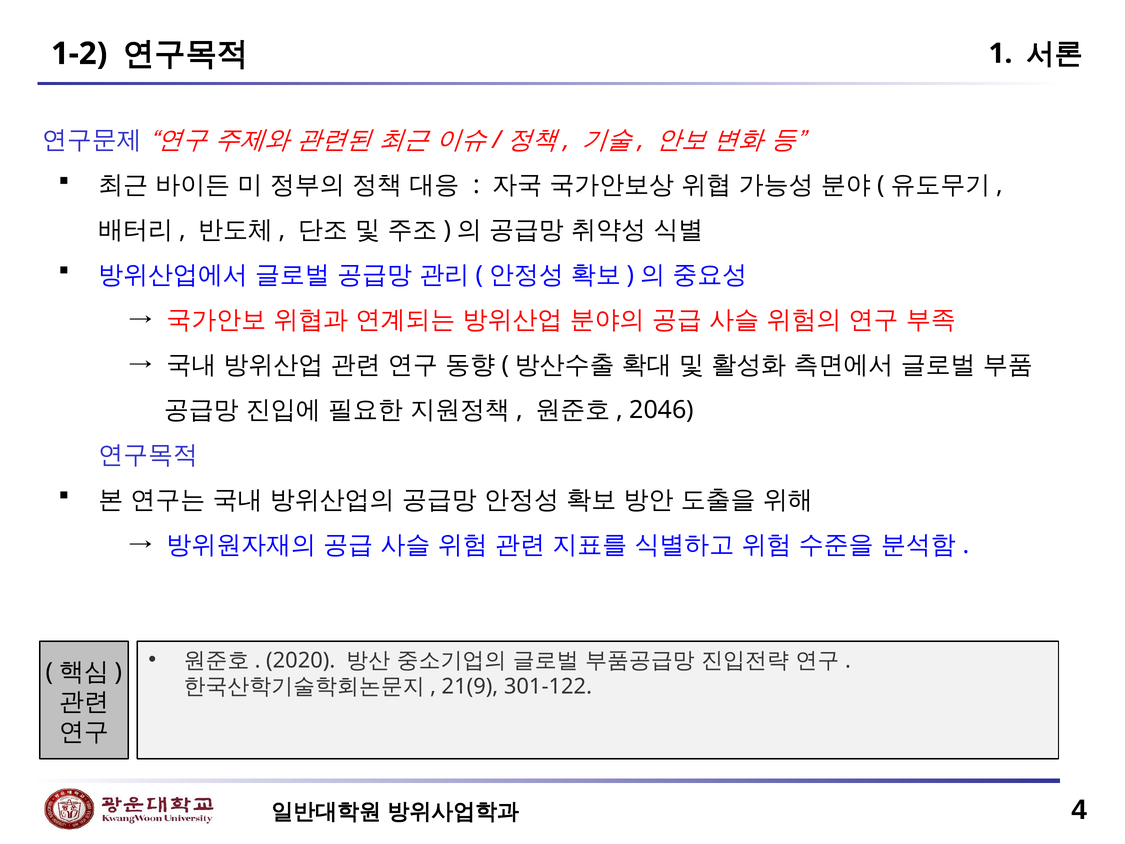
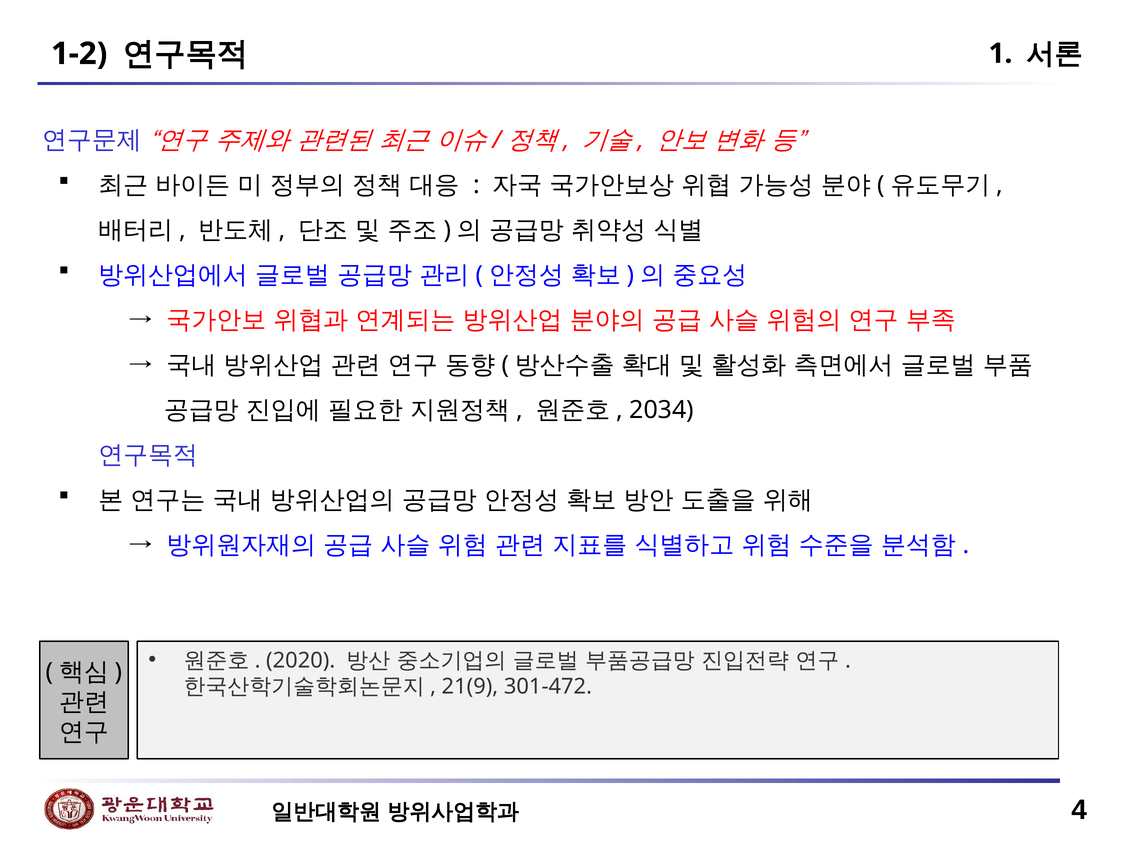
2046: 2046 -> 2034 (662, 410)
301-122: 301-122 -> 301-472 (548, 686)
